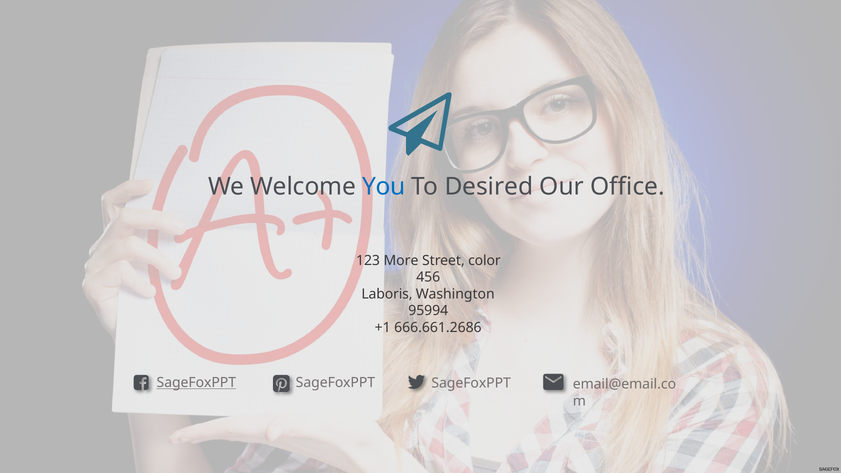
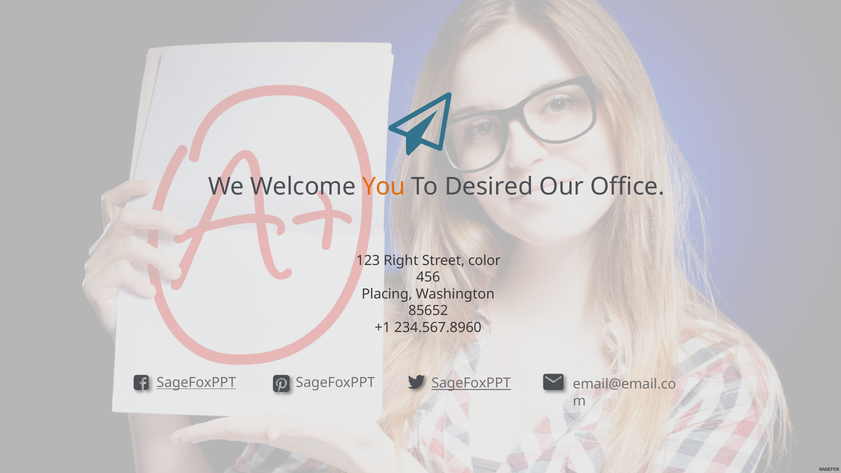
You colour: blue -> orange (384, 187)
More: More -> Right (401, 260)
Laboris: Laboris -> Placing (387, 294)
95994: 95994 -> 85652 (428, 311)
666.661.2686: 666.661.2686 -> 234.567.8960 (438, 328)
SageFoxPPT underline: none -> present (471, 383)
